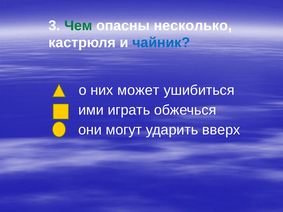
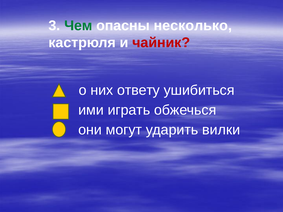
чайник colour: blue -> red (161, 43)
может: может -> ответу (138, 90)
вверх: вверх -> вилки (221, 130)
